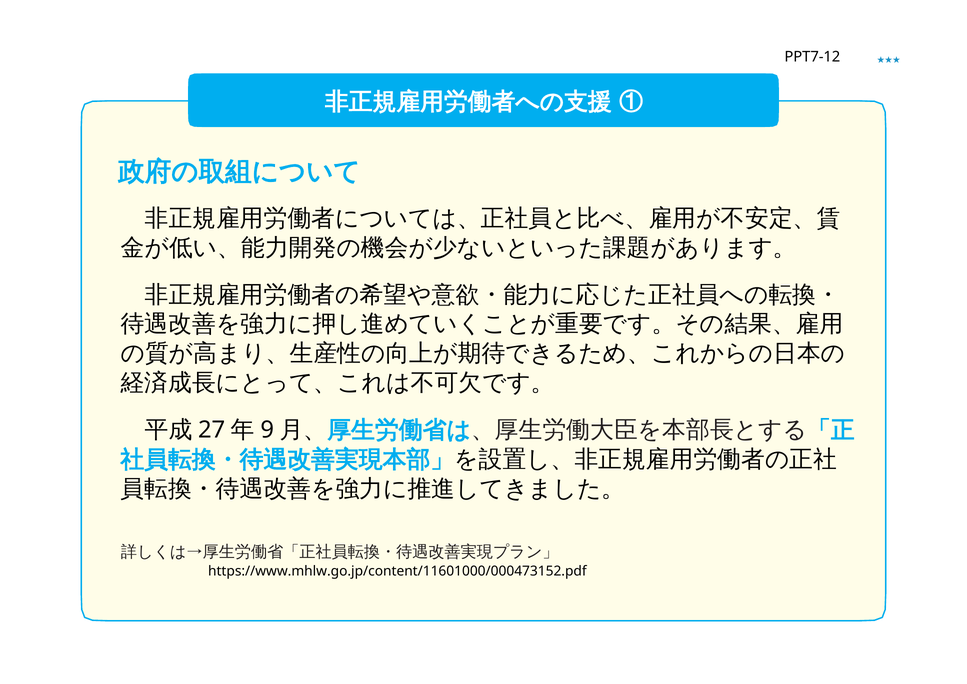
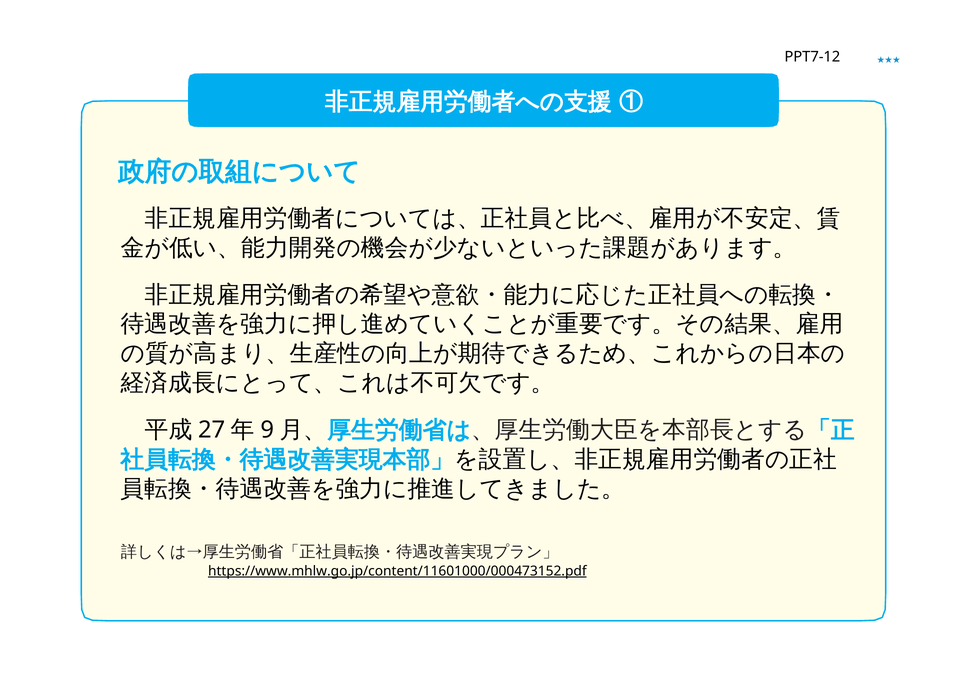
https://www.mhlw.go.jp/content/11601000/000473152.pdf underline: none -> present (397, 571)
